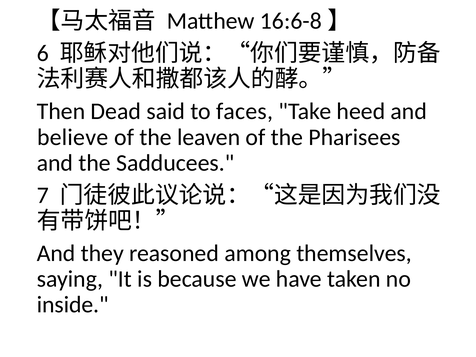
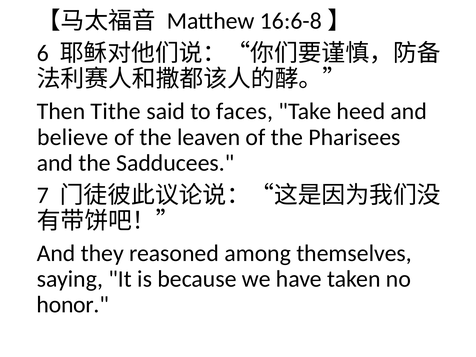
Dead: Dead -> Tithe (116, 111)
inside: inside -> honor (73, 305)
